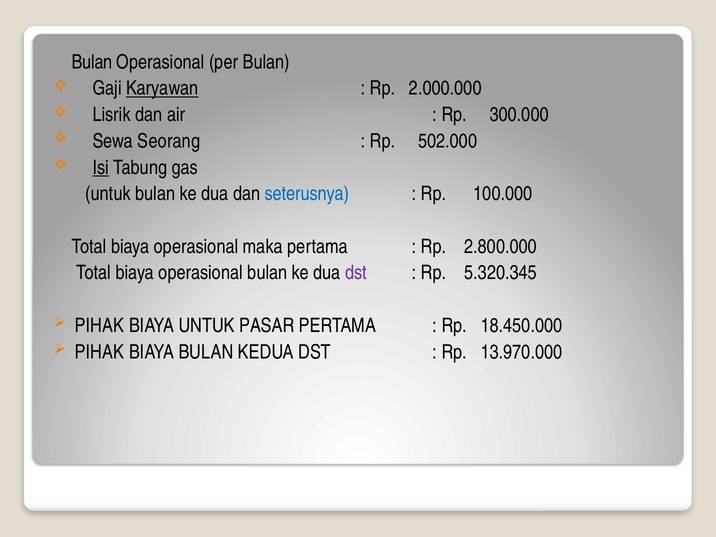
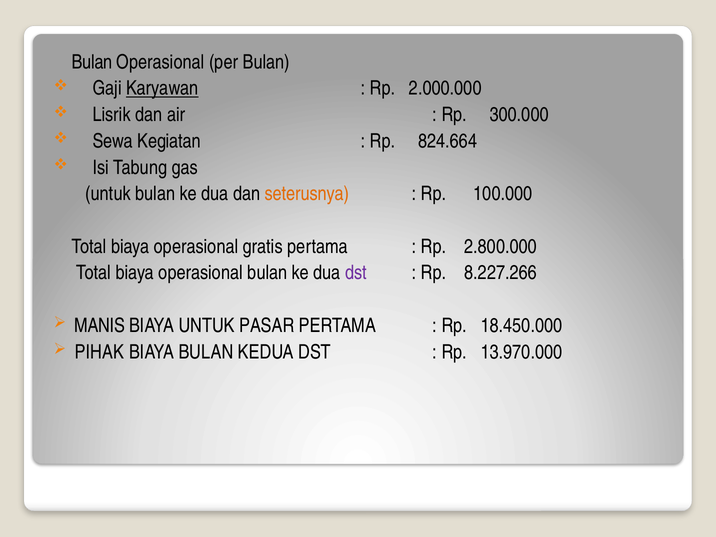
Seorang: Seorang -> Kegiatan (169, 141)
502.000: 502.000 -> 824.664 (448, 141)
Isi underline: present -> none (101, 167)
seterusnya colour: blue -> orange (307, 194)
maka: maka -> gratis (263, 247)
5.320.345: 5.320.345 -> 8.227.266 (501, 273)
PIHAK: PIHAK -> MANIS (100, 326)
